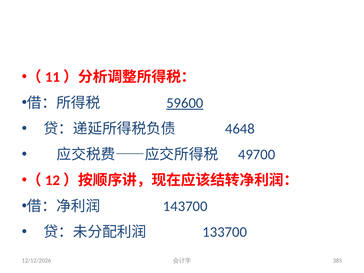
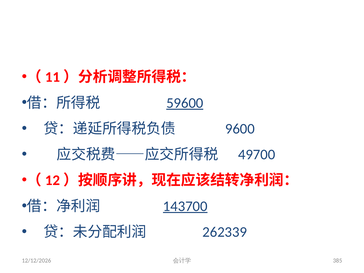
4648: 4648 -> 9600 (240, 129)
143700 underline: none -> present (185, 206)
133700: 133700 -> 262339 (225, 232)
